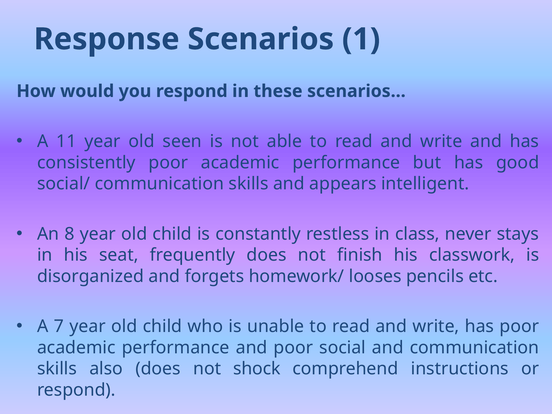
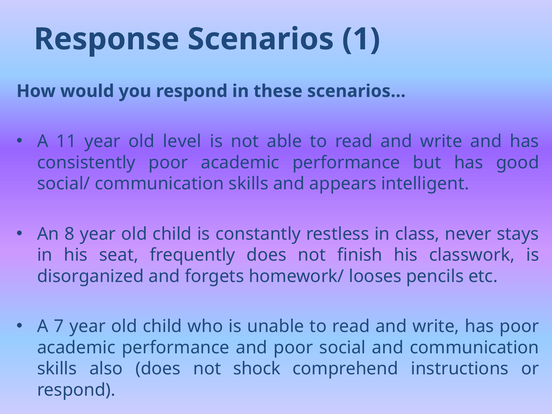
seen: seen -> level (182, 141)
